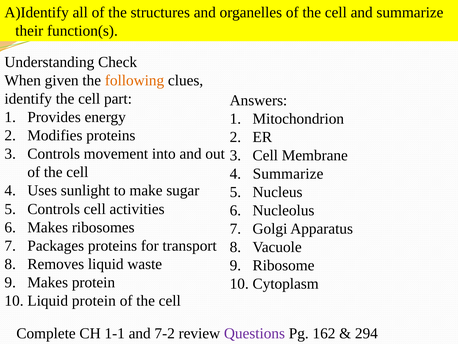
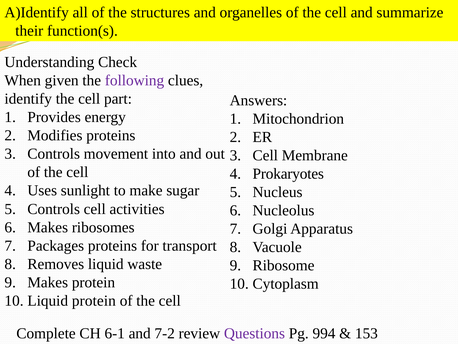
following colour: orange -> purple (135, 80)
Summarize: Summarize -> Prokaryotes (288, 174)
1-1: 1-1 -> 6-1 (115, 333)
162: 162 -> 994 (324, 333)
294: 294 -> 153 (366, 333)
